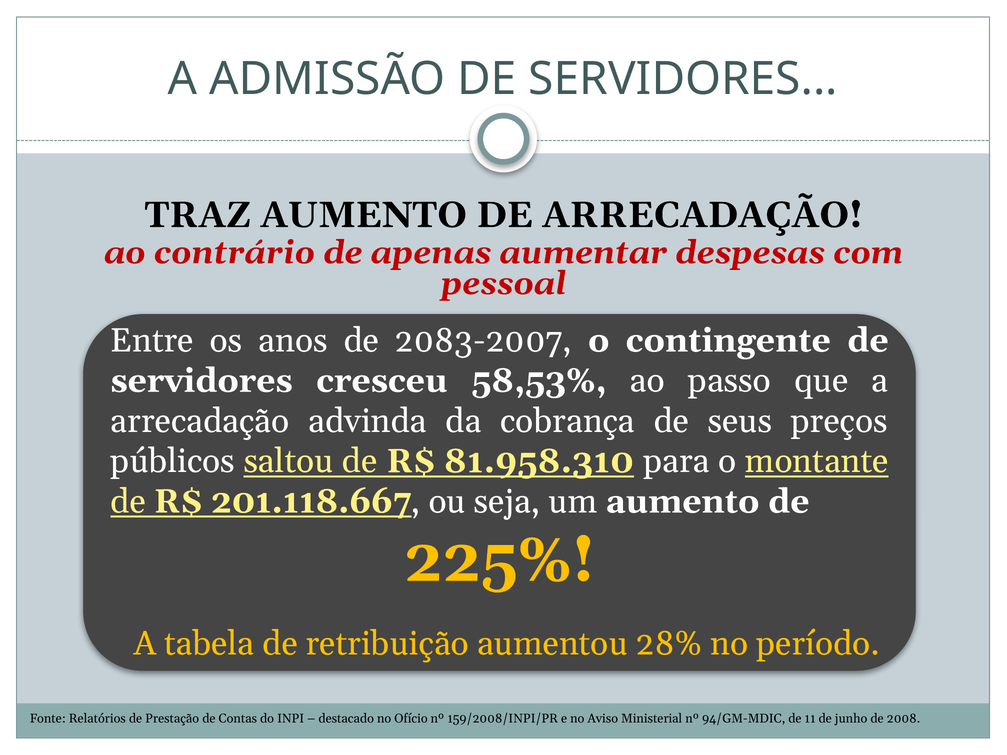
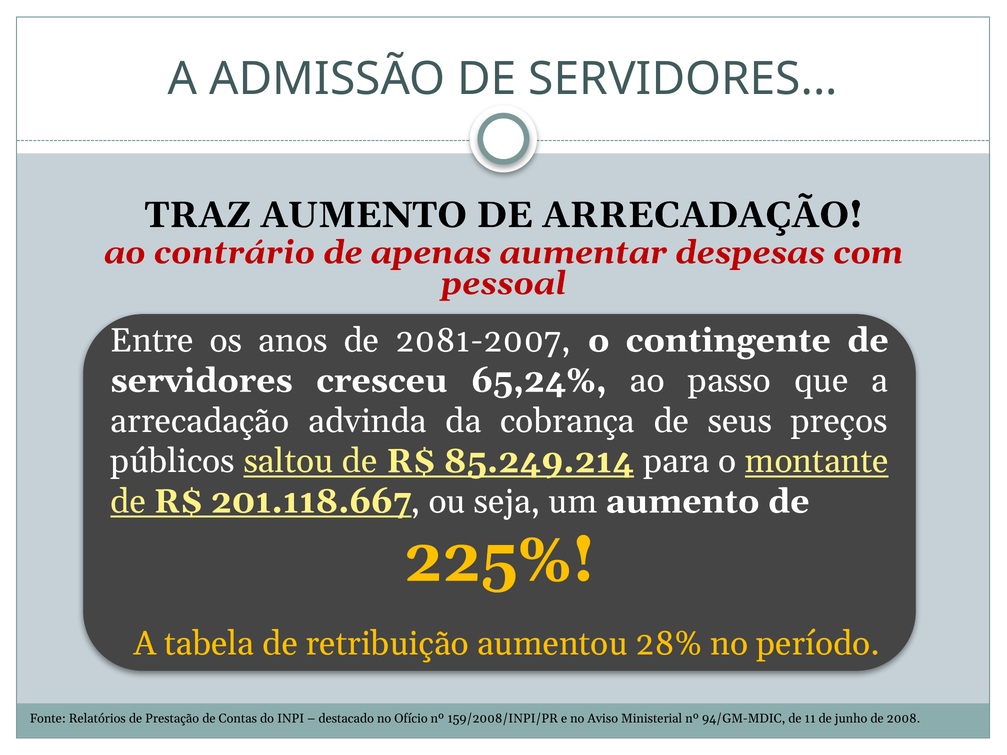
2083-2007: 2083-2007 -> 2081-2007 (483, 341)
58,53%: 58,53% -> 65,24% (539, 381)
81.958.310: 81.958.310 -> 85.249.214 (539, 461)
